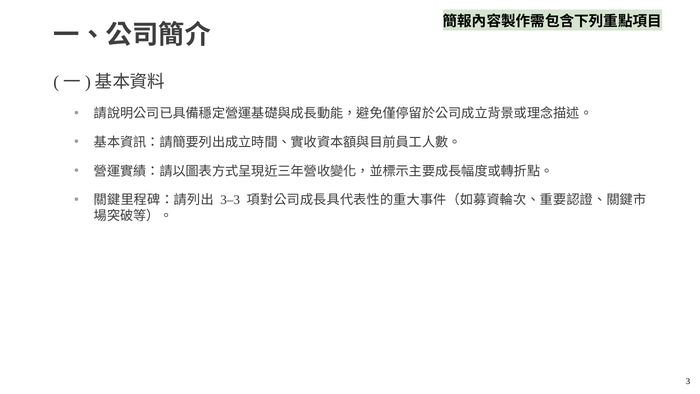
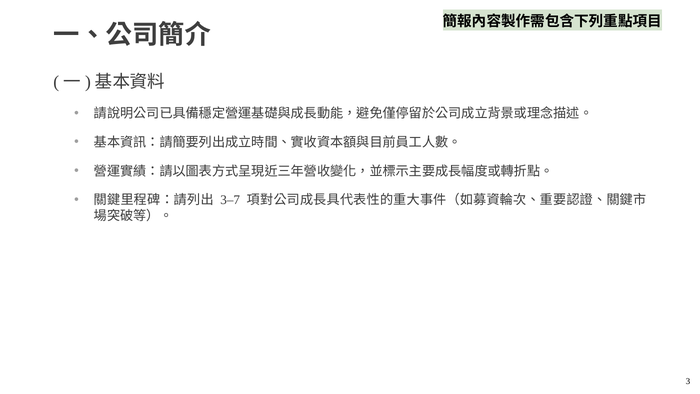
3–3: 3–3 -> 3–7 (230, 200)
